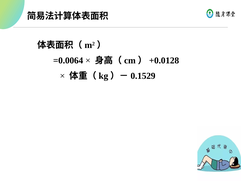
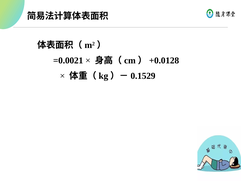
=0.0064: =0.0064 -> =0.0021 (68, 60)
